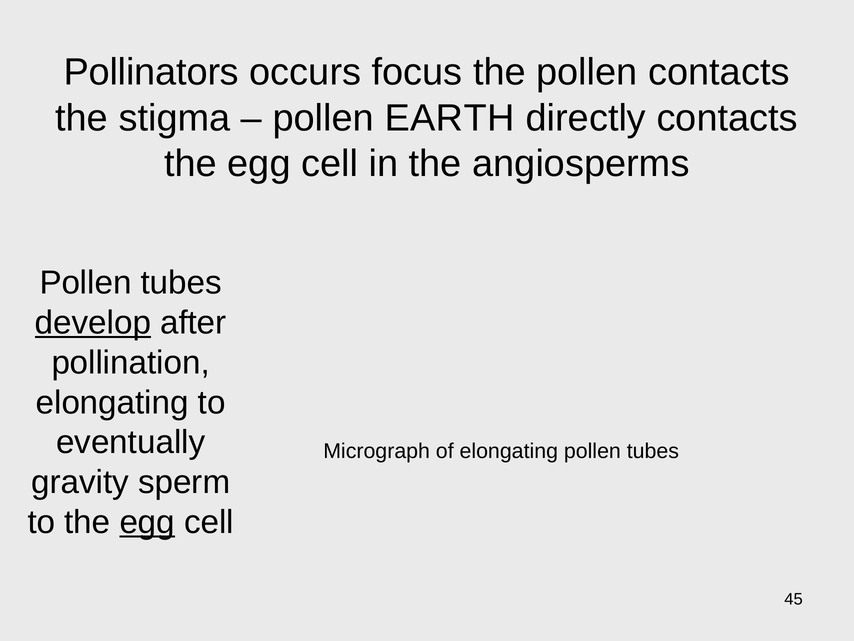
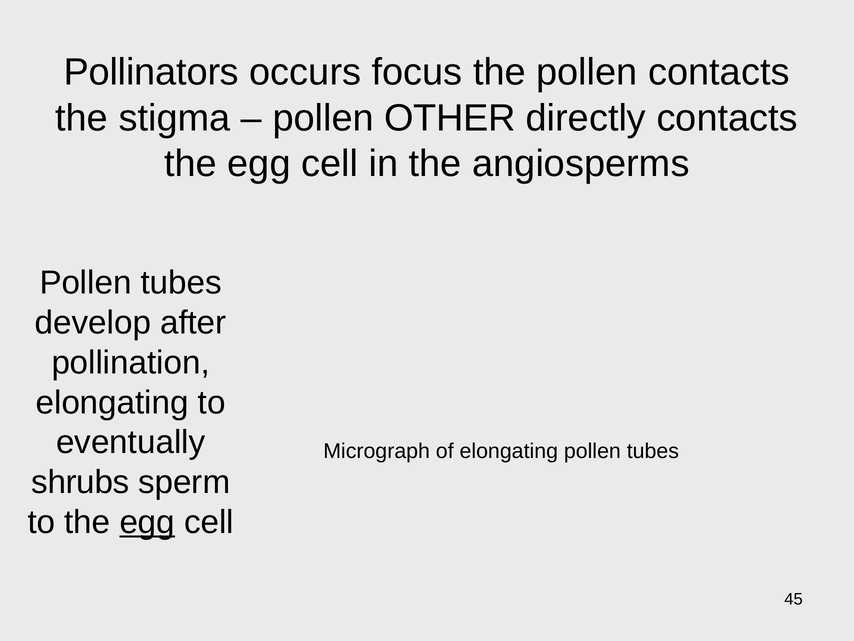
EARTH: EARTH -> OTHER (450, 118)
develop underline: present -> none (93, 323)
gravity: gravity -> shrubs (80, 482)
